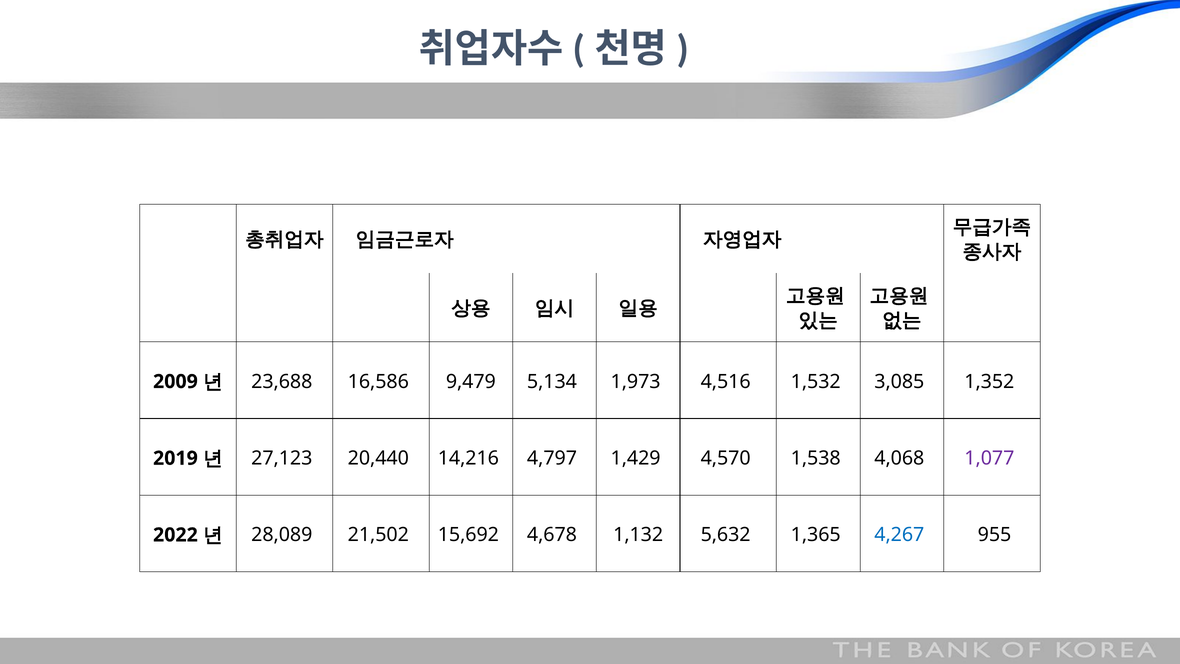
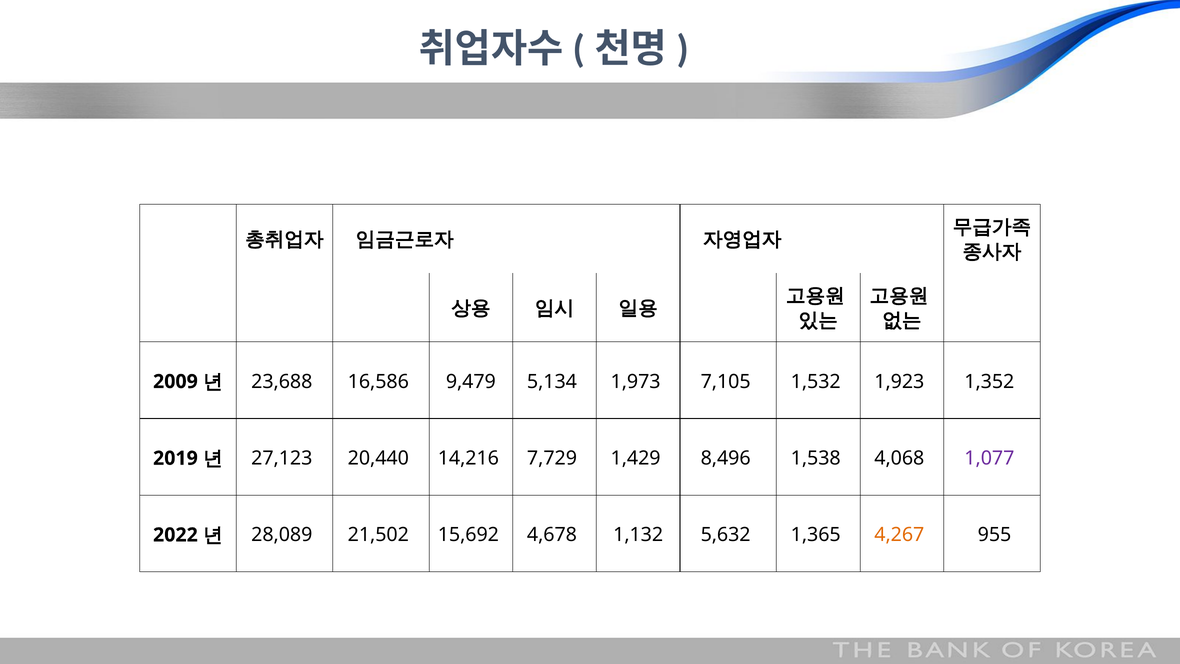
4,516: 4,516 -> 7,105 (726, 381)
3,085: 3,085 -> 1,923 (899, 381)
4,797: 4,797 -> 7,729 (552, 458)
4,570: 4,570 -> 8,496 (726, 458)
4,267 colour: blue -> orange (899, 535)
